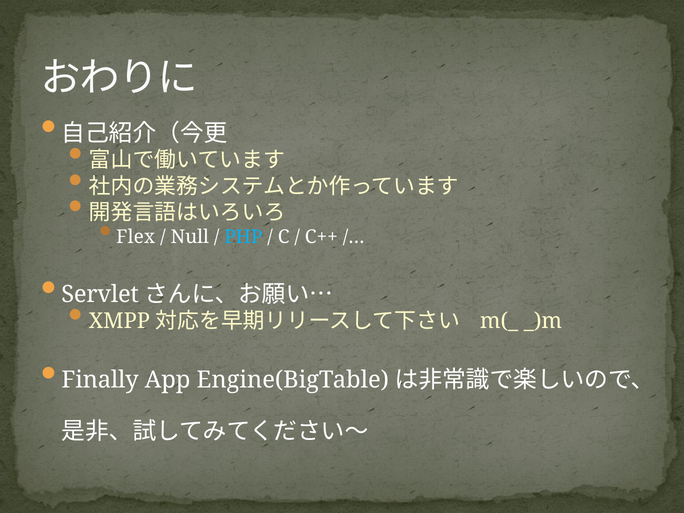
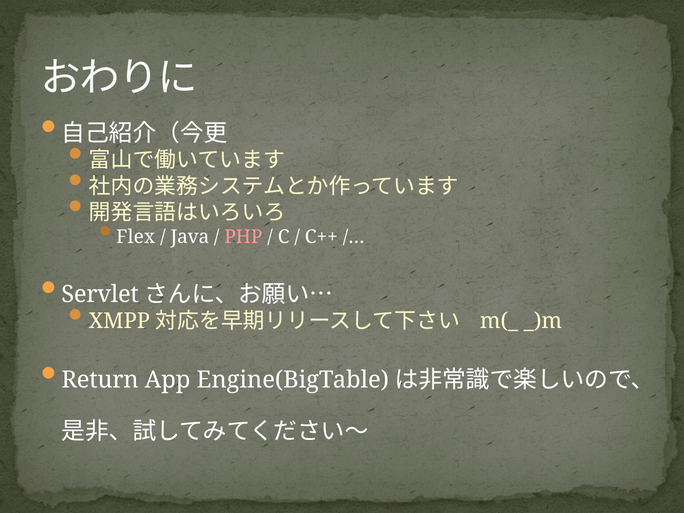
Null: Null -> Java (190, 237)
PHP colour: light blue -> pink (243, 237)
Finally: Finally -> Return (100, 380)
